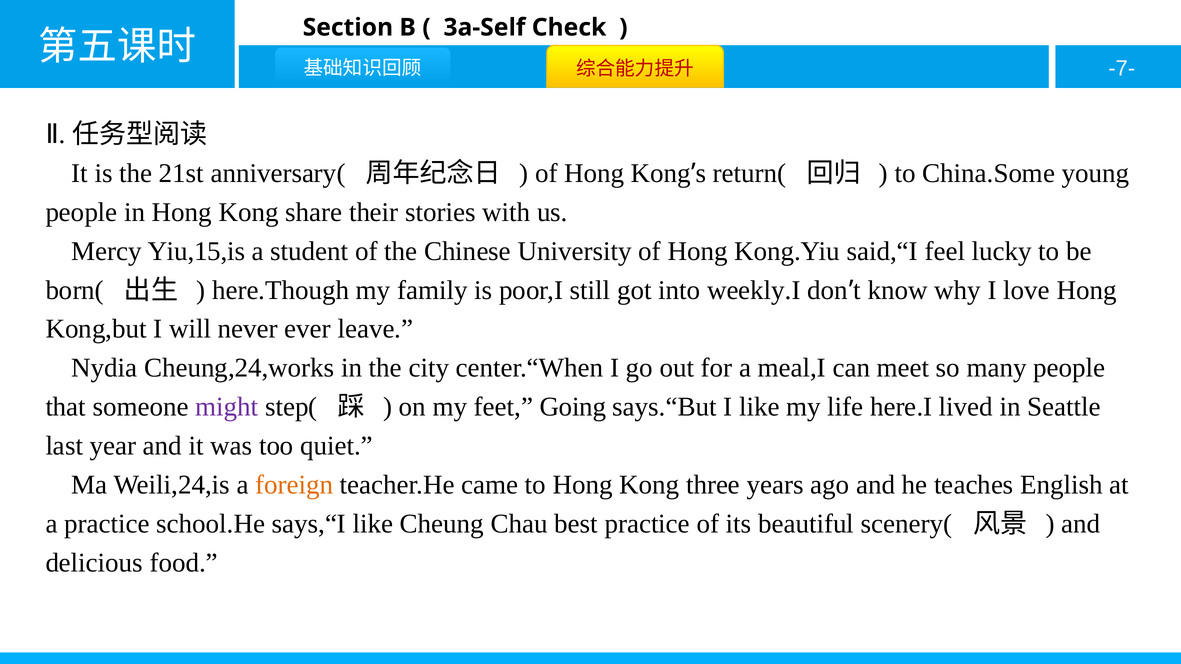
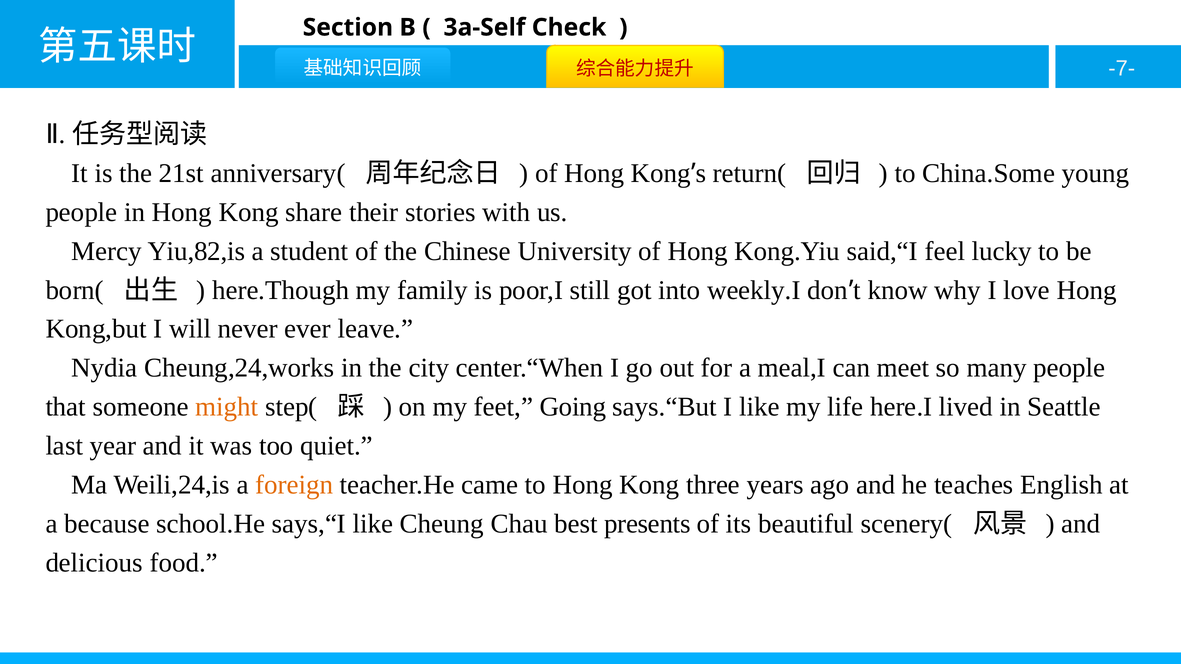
Yiu,15,is: Yiu,15,is -> Yiu,82,is (196, 251)
might colour: purple -> orange (227, 407)
a practice: practice -> because (107, 524)
best practice: practice -> presents (647, 524)
